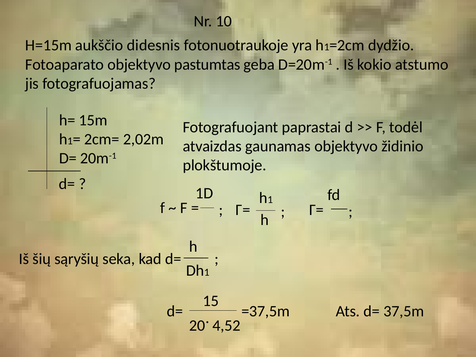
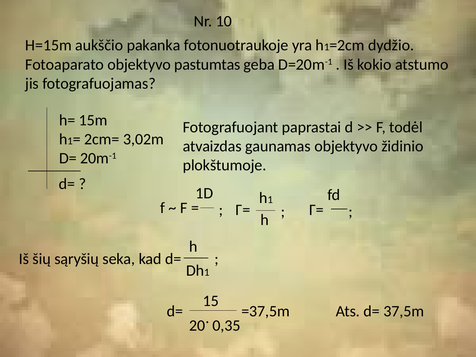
didesnis: didesnis -> pakanka (154, 45)
2,02m: 2,02m -> 3,02m (143, 139)
4,52: 4,52 -> 0,35 (226, 326)
